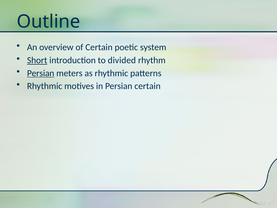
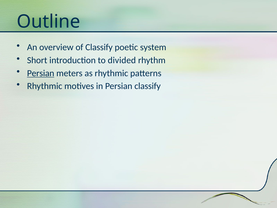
of Certain: Certain -> Classify (99, 47)
Short underline: present -> none (37, 60)
Persian certain: certain -> classify (148, 86)
